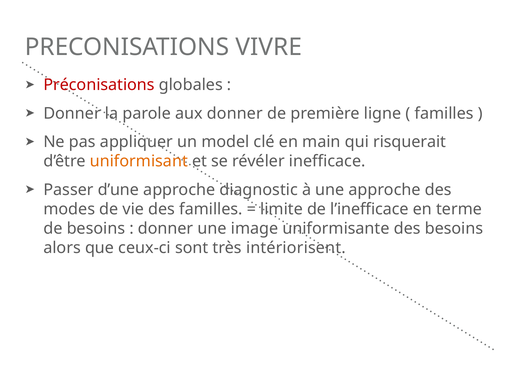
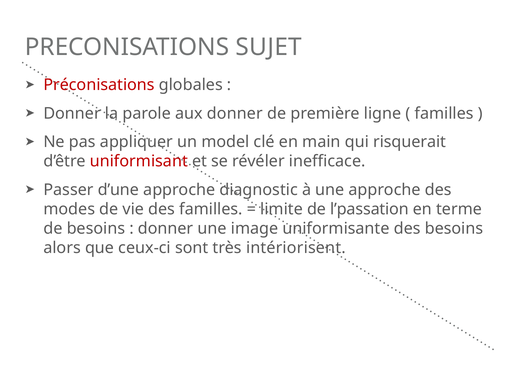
VIVRE: VIVRE -> SUJET (269, 47)
uniformisant colour: orange -> red (139, 161)
l’inefficace: l’inefficace -> l’passation (370, 209)
